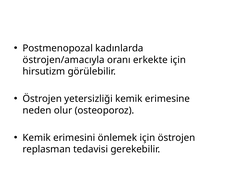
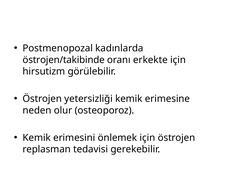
östrojen/amacıyla: östrojen/amacıyla -> östrojen/takibinde (64, 60)
